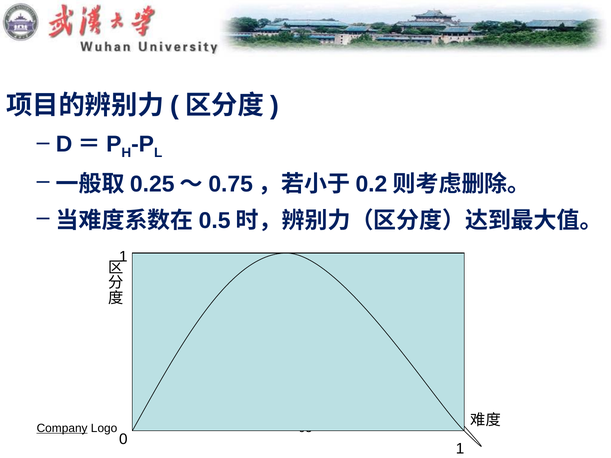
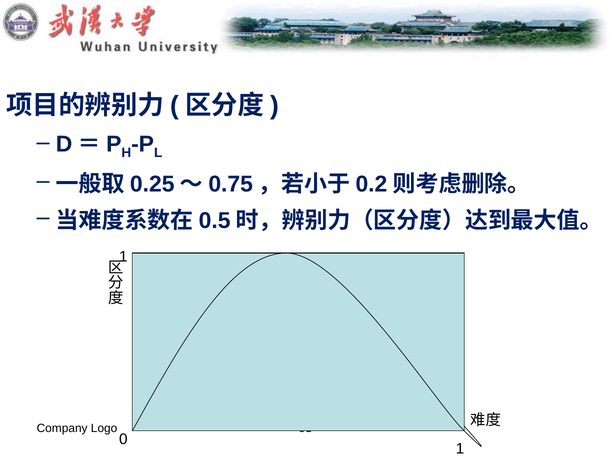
Company underline: present -> none (62, 428)
